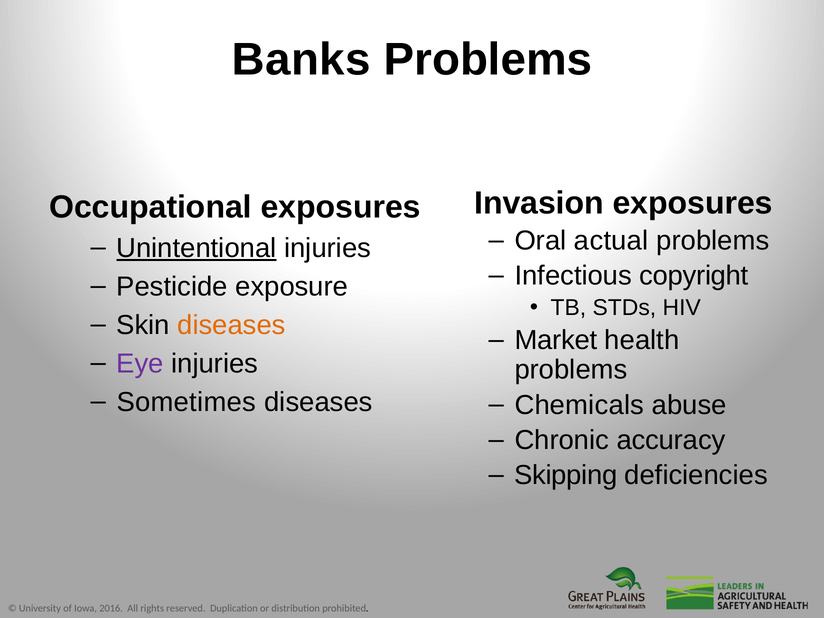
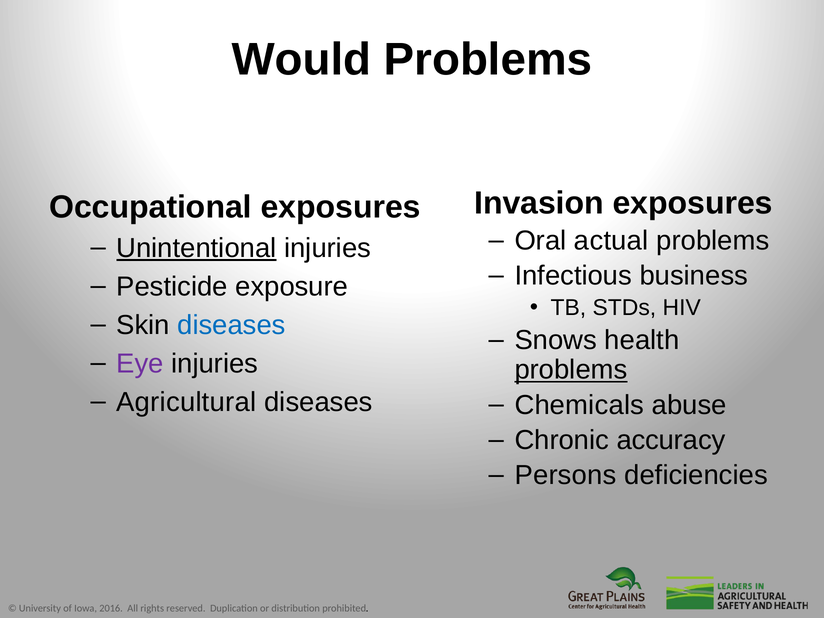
Banks: Banks -> Would (301, 59)
copyright: copyright -> business (694, 276)
diseases colour: orange -> blue (231, 325)
Market: Market -> Snows (556, 340)
problems underline: none -> present (571, 370)
Sometimes: Sometimes -> Agricultural (186, 402)
Skipping: Skipping -> Persons (566, 475)
